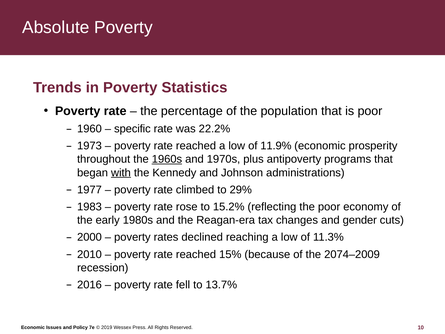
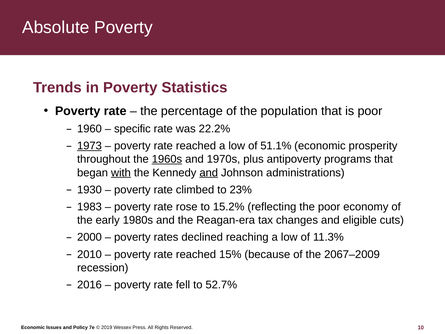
1973 underline: none -> present (89, 146)
11.9%: 11.9% -> 51.1% (276, 146)
and underline: none -> present (209, 173)
1977: 1977 -> 1930 (89, 190)
29%: 29% -> 23% (241, 190)
gender: gender -> eligible (360, 220)
2074–2009: 2074–2009 -> 2067–2009 (352, 254)
13.7%: 13.7% -> 52.7% (221, 285)
